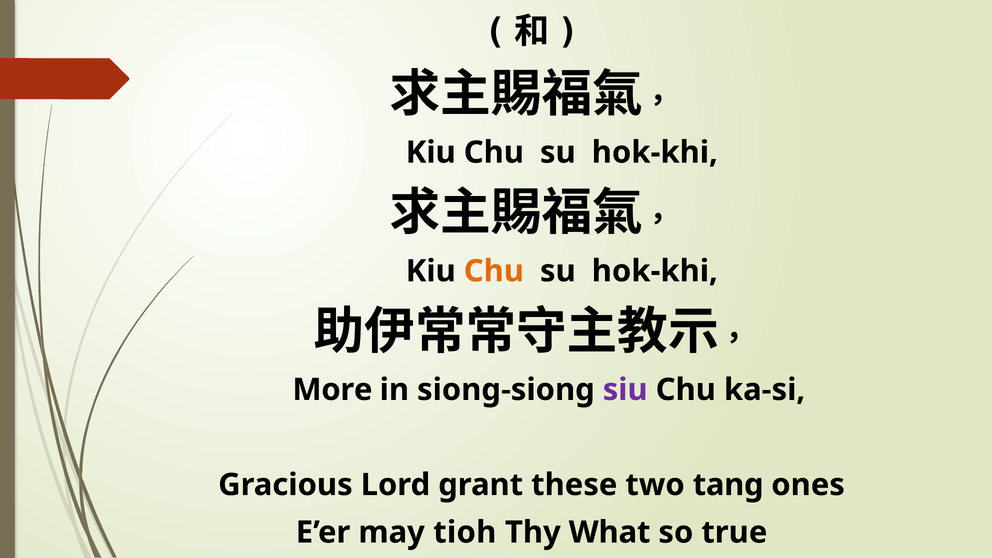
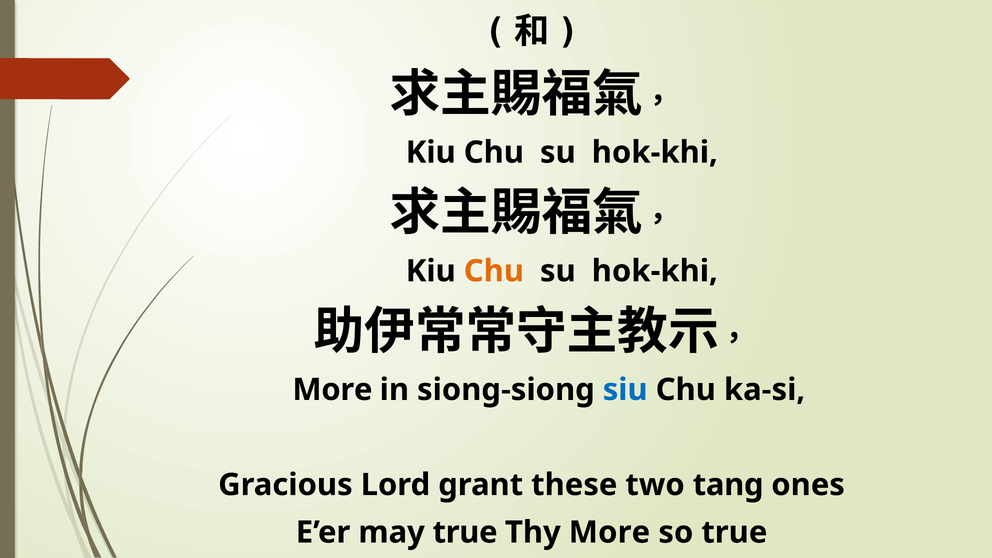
siu colour: purple -> blue (625, 390)
may tioh: tioh -> true (465, 532)
Thy What: What -> More (609, 532)
